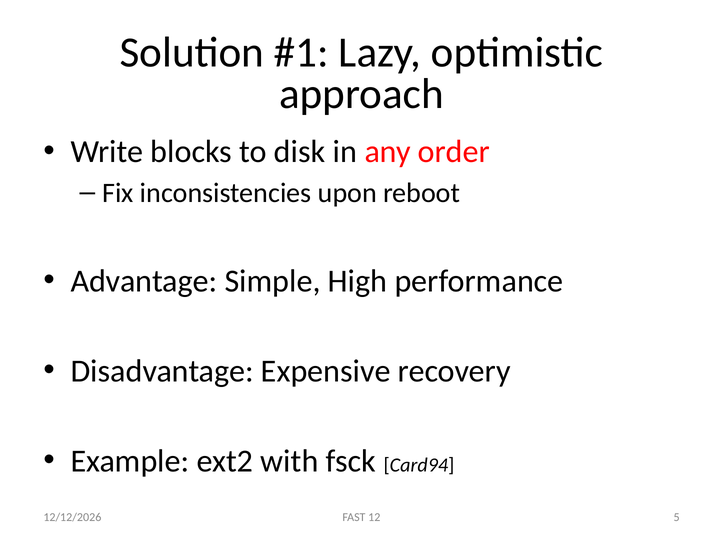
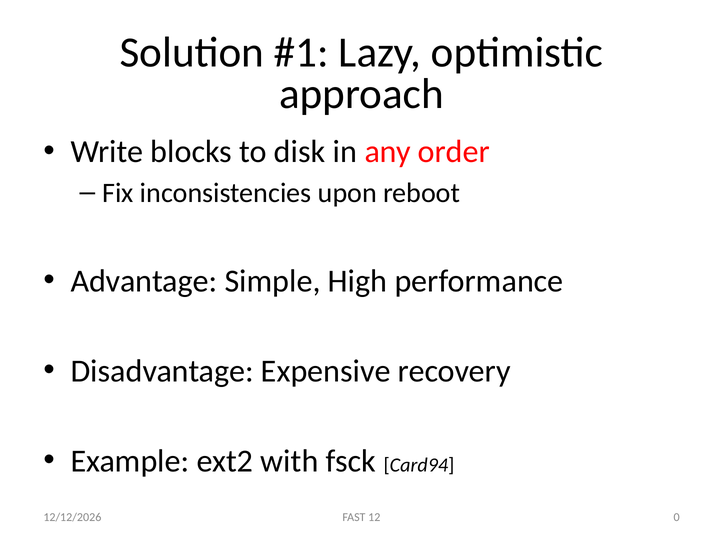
5: 5 -> 0 (677, 518)
